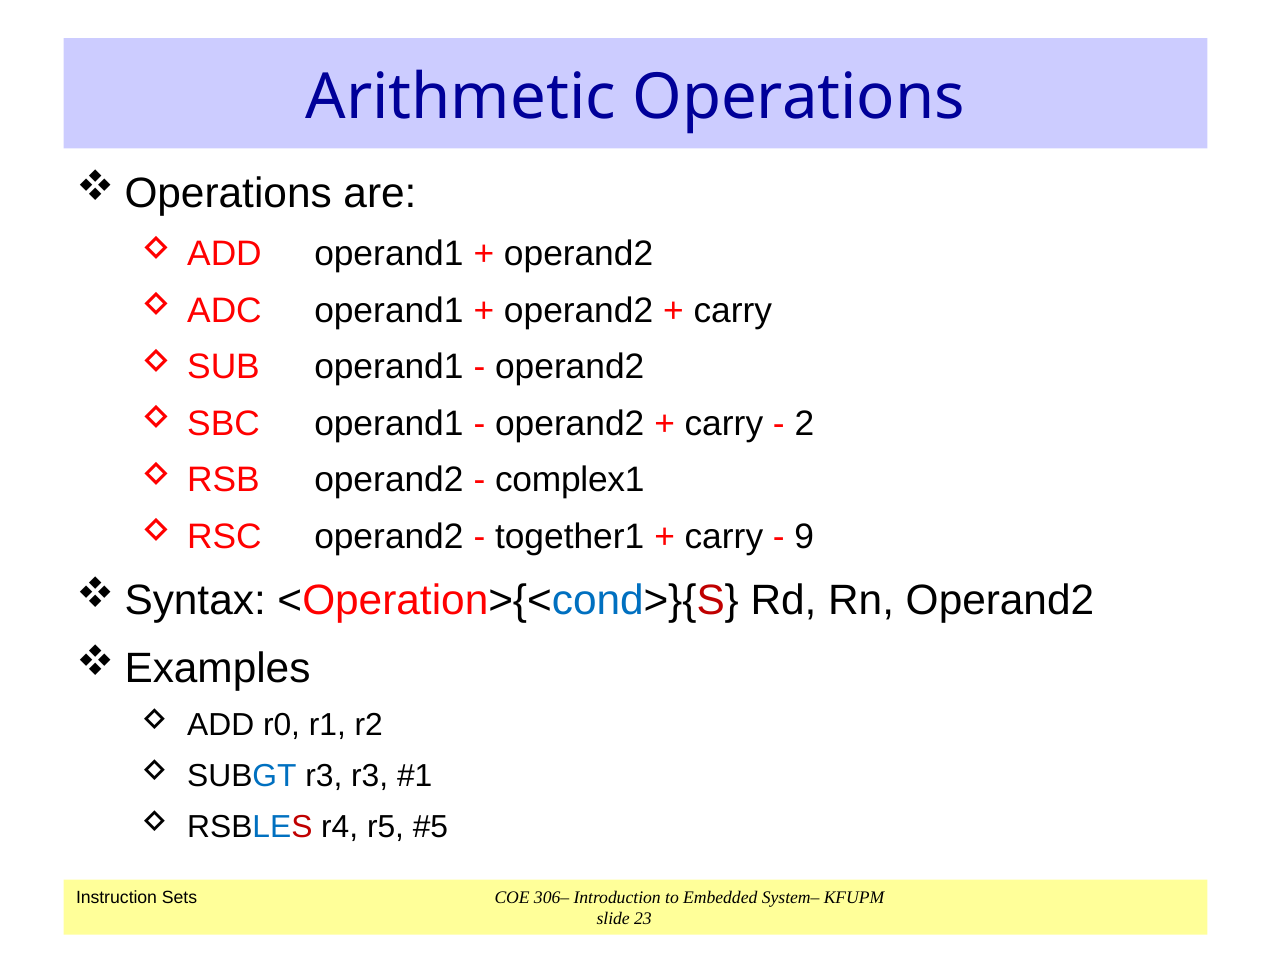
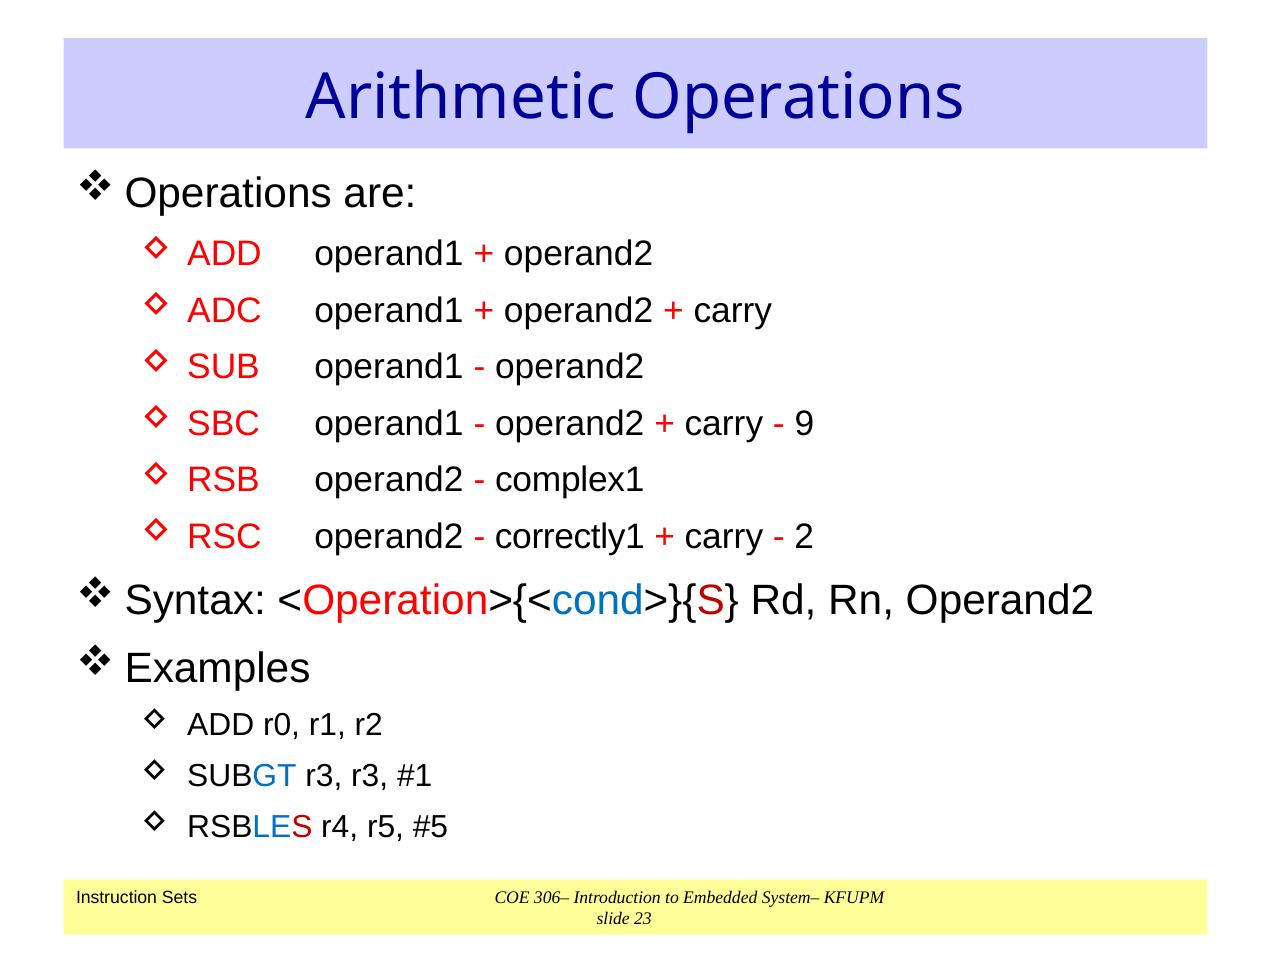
2: 2 -> 9 (804, 423)
together1: together1 -> correctly1 (570, 536)
9: 9 -> 2 (804, 536)
